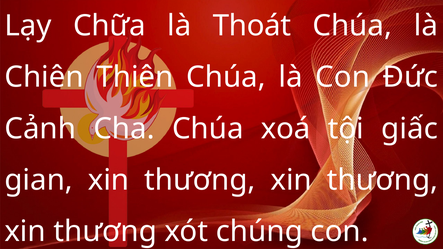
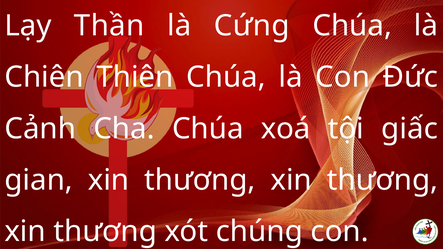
Chữa: Chữa -> Thần (109, 26)
Thoát: Thoát -> Cứng (252, 26)
